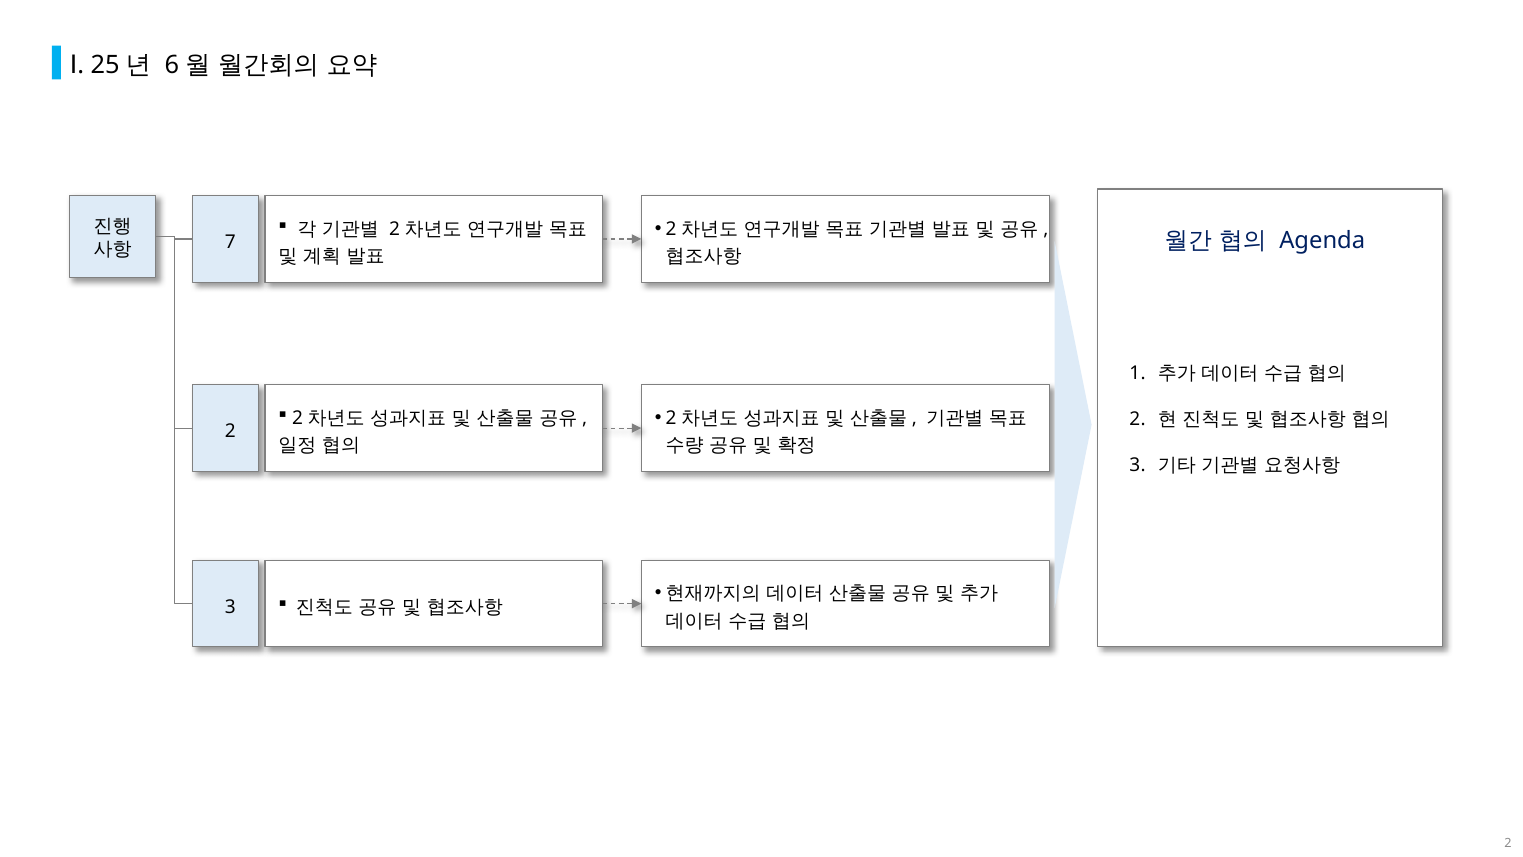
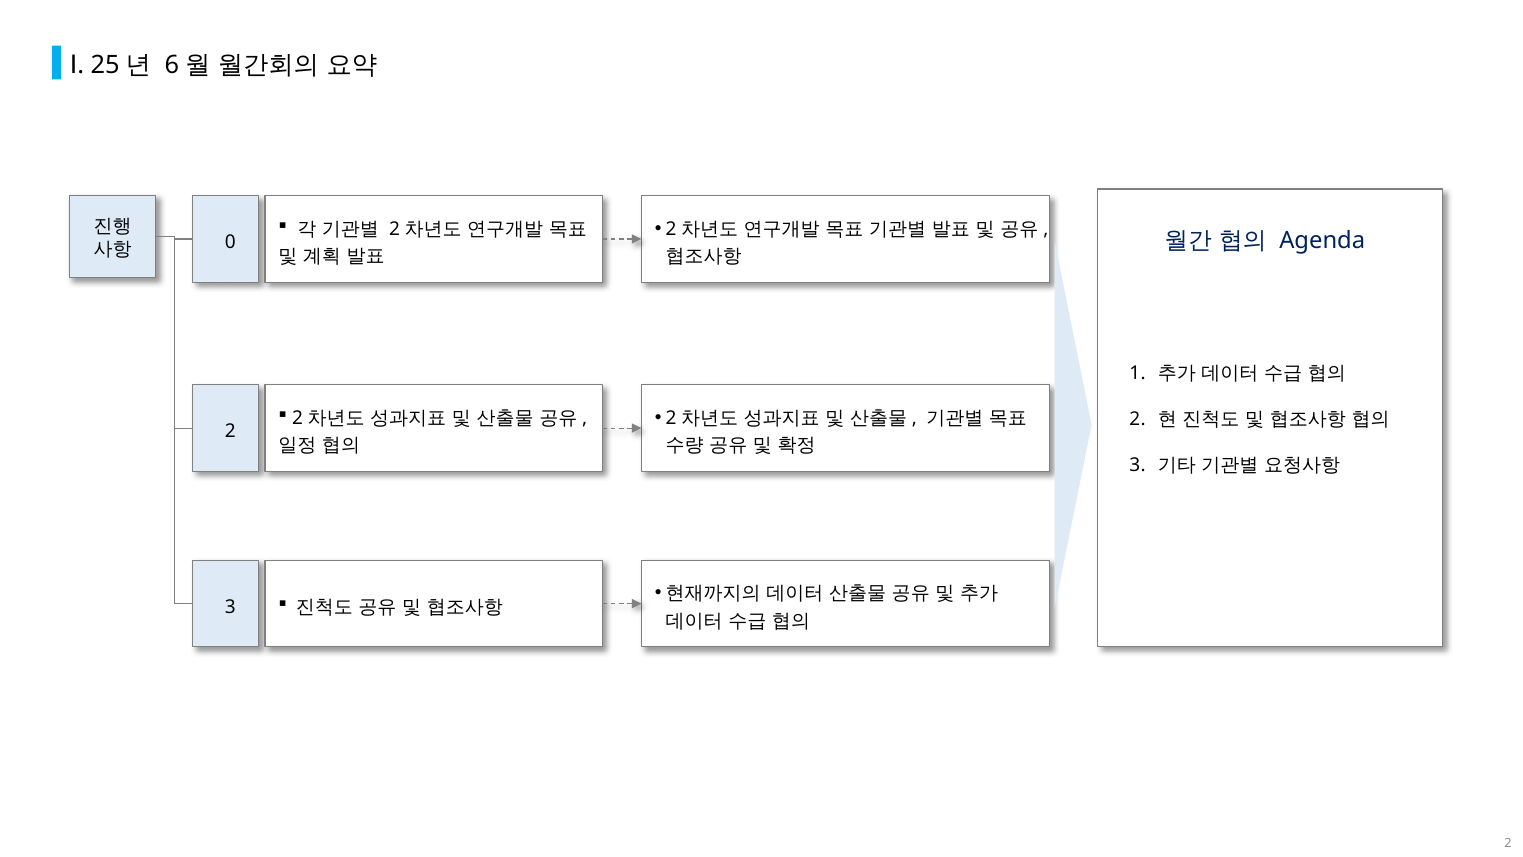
7: 7 -> 0 (230, 242)
